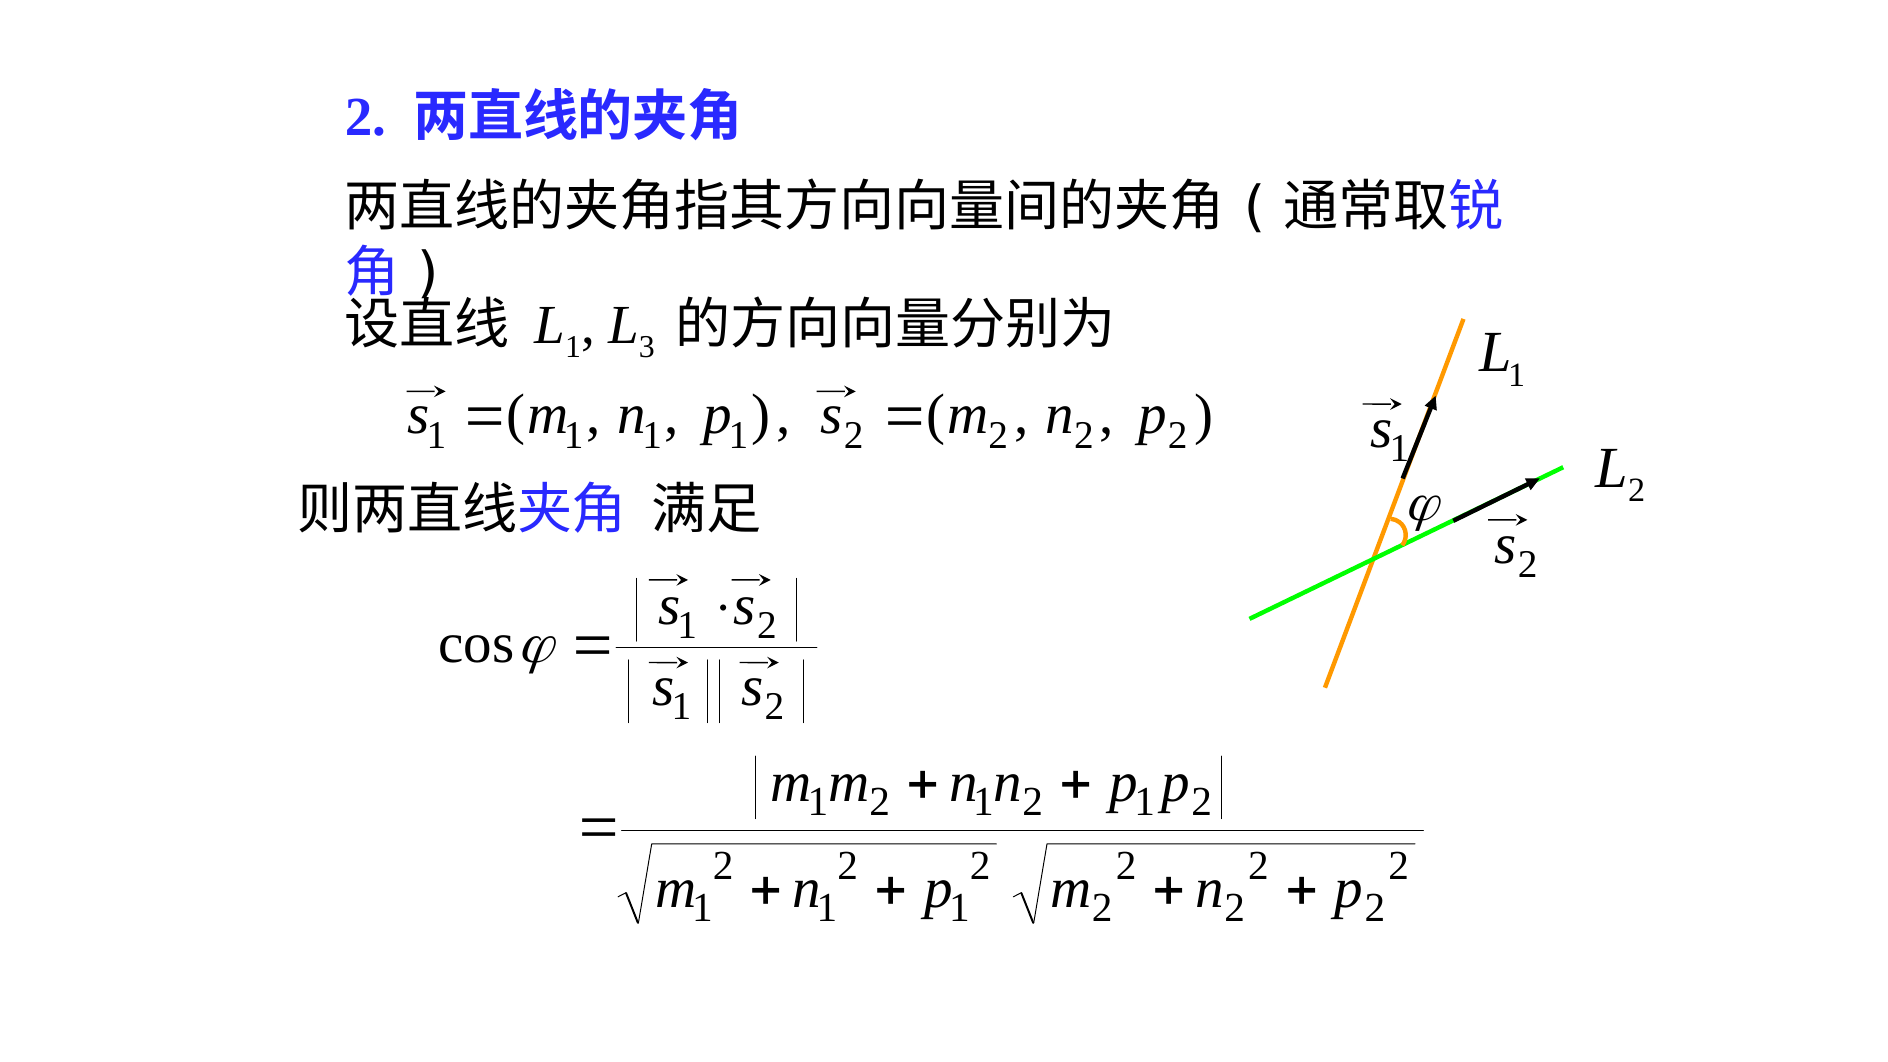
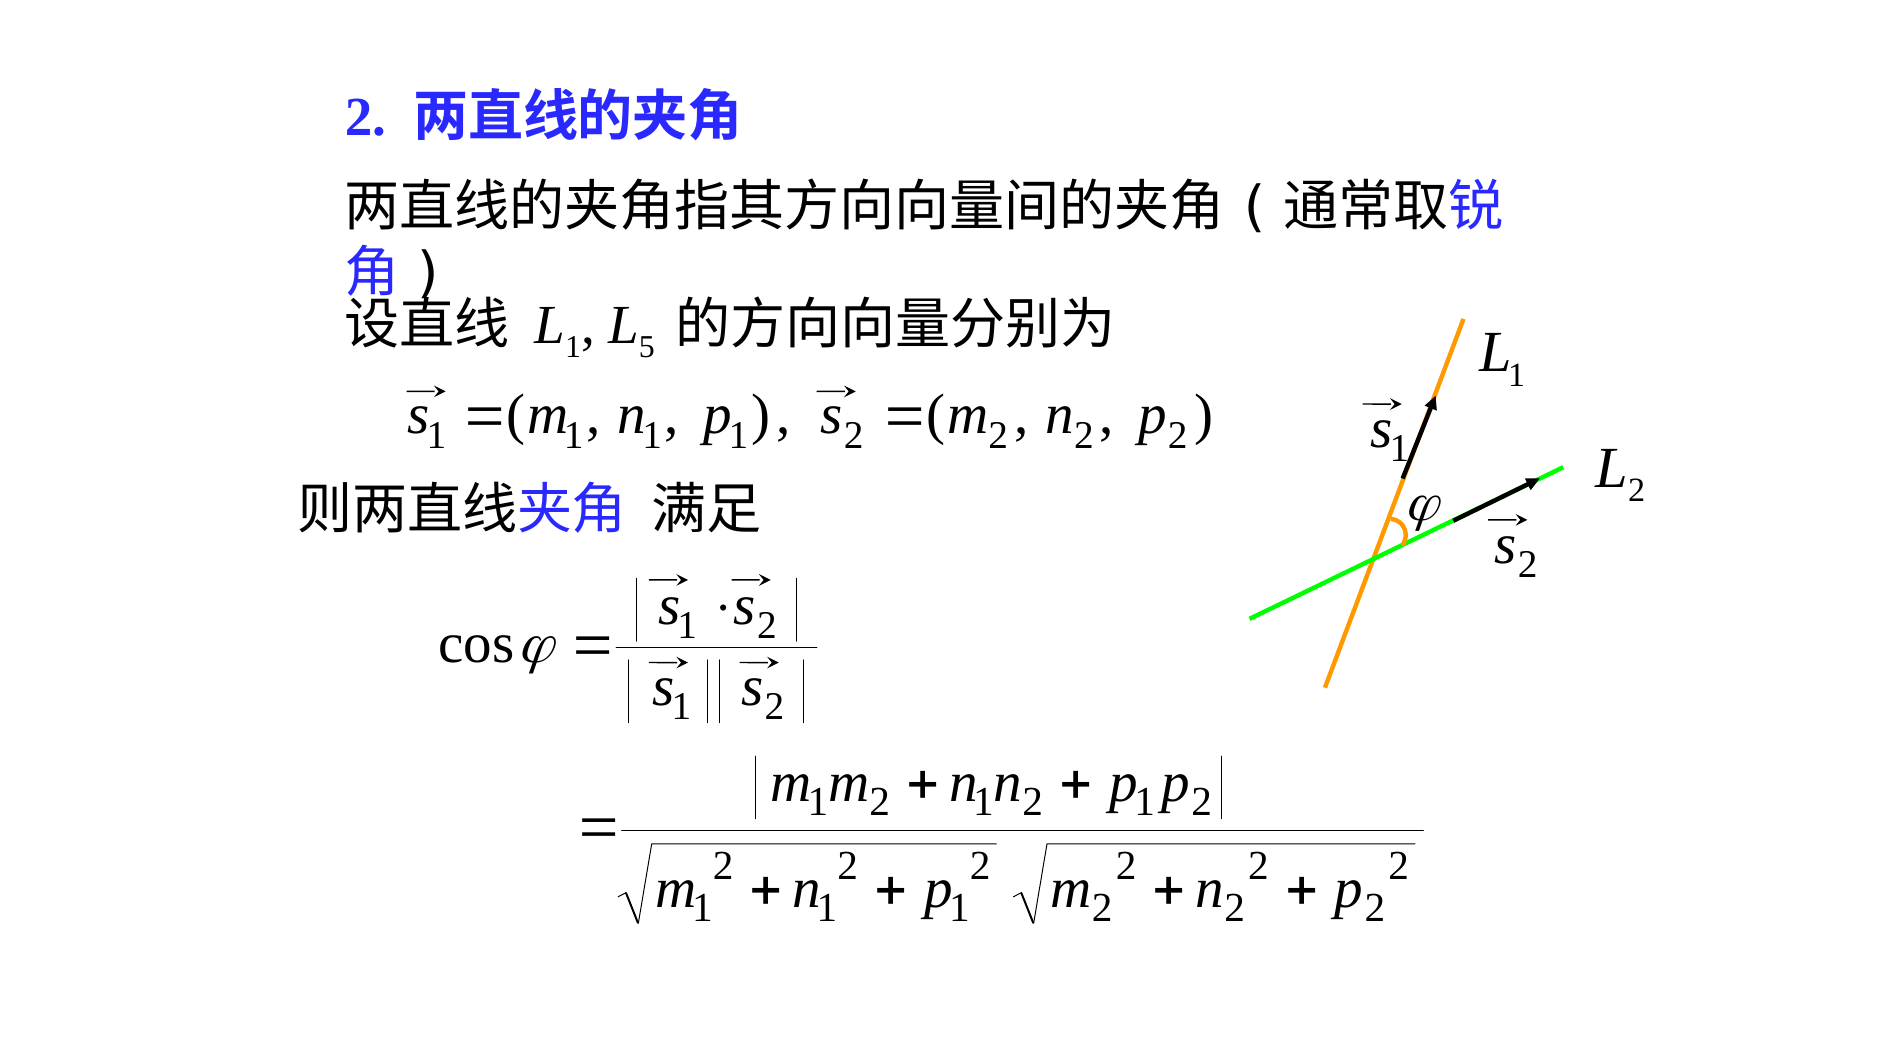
3: 3 -> 5 (647, 347)
